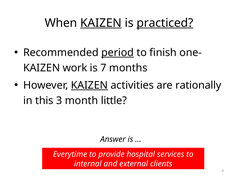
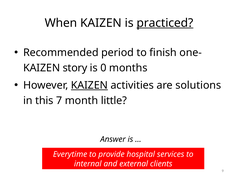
KAIZEN underline: present -> none (101, 23)
period underline: present -> none (118, 52)
work: work -> story (75, 68)
7: 7 -> 0 (103, 68)
rationally: rationally -> solutions (198, 85)
3: 3 -> 7 (59, 100)
